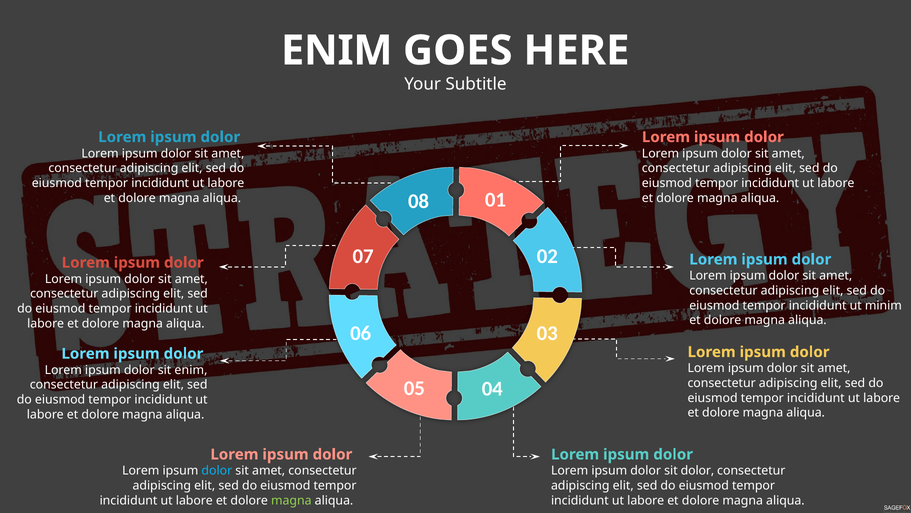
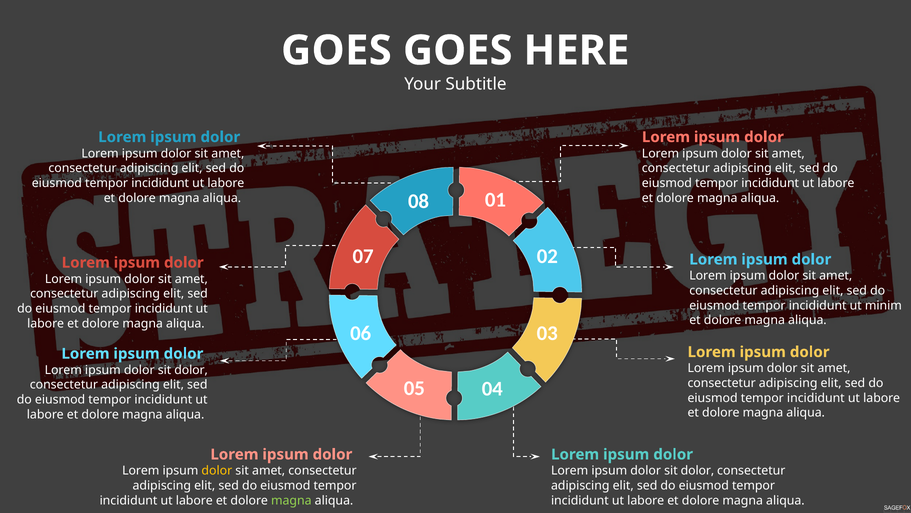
ENIM: ENIM -> GOES (336, 51)
enim: enim -> dolor (191, 370)
dolor colour: light blue -> yellow (217, 470)
